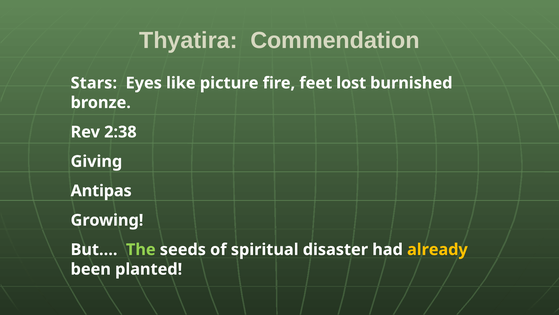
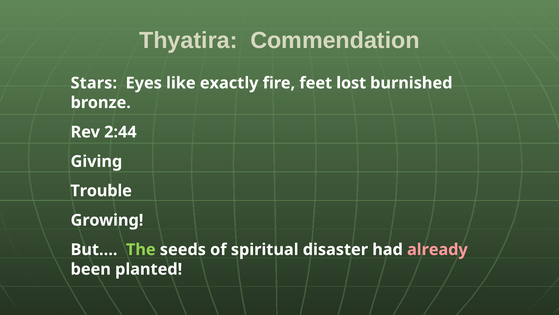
picture: picture -> exactly (229, 83)
2:38: 2:38 -> 2:44 (120, 132)
Antipas: Antipas -> Trouble (101, 191)
already colour: yellow -> pink (437, 249)
